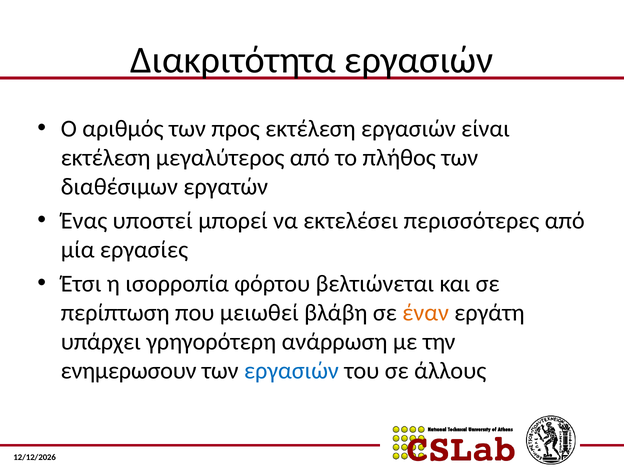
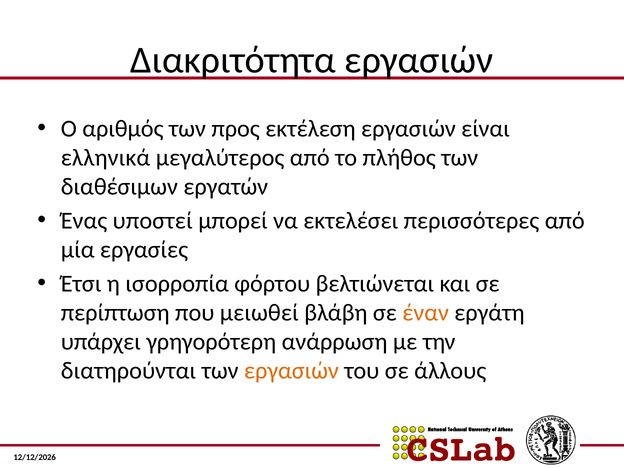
εκτέλεση: εκτέλεση -> ελληνικά (106, 158)
ενημερωσουν: ενημερωσουν -> διατηρούνται (128, 371)
εργασιών colour: blue -> orange (291, 371)
